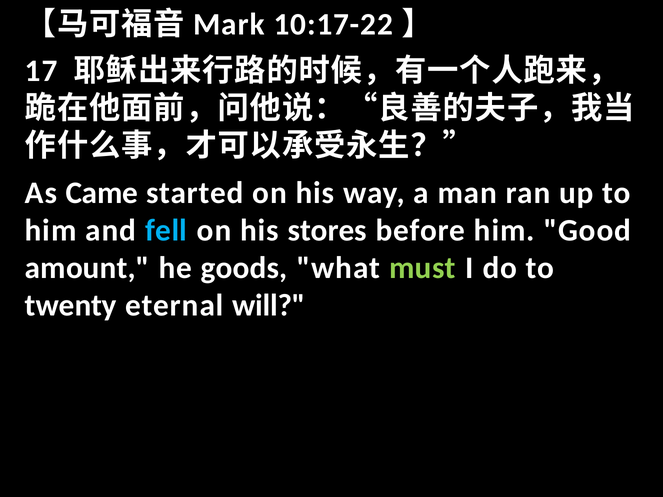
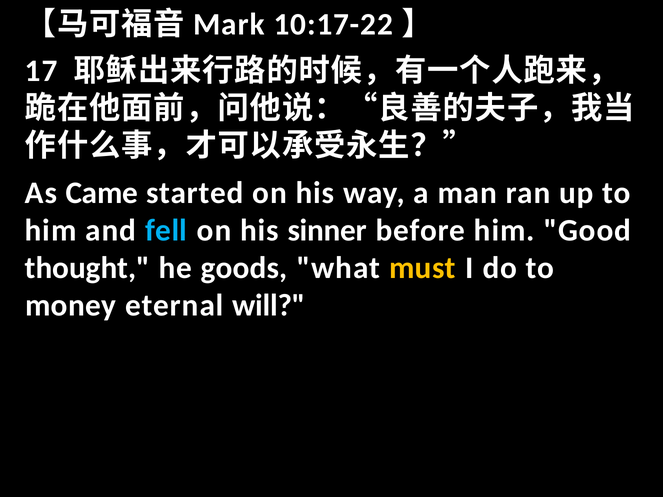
stores: stores -> sinner (327, 231)
amount: amount -> thought (87, 268)
must colour: light green -> yellow (422, 268)
twenty: twenty -> money (71, 306)
